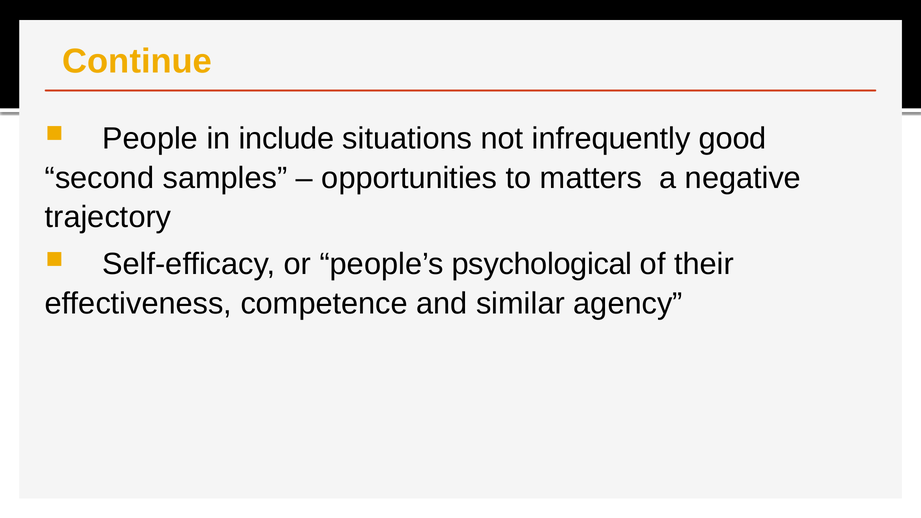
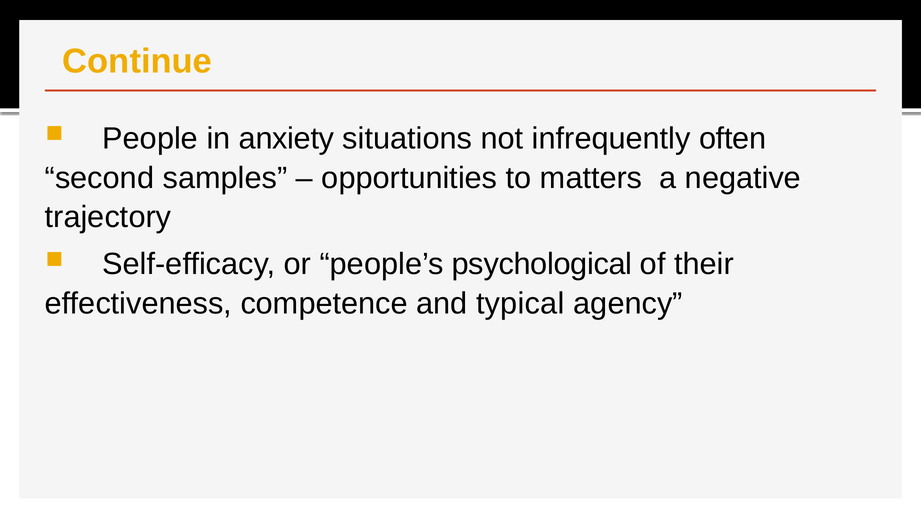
include: include -> anxiety (287, 138)
good: good -> often (733, 138)
similar: similar -> typical (520, 304)
